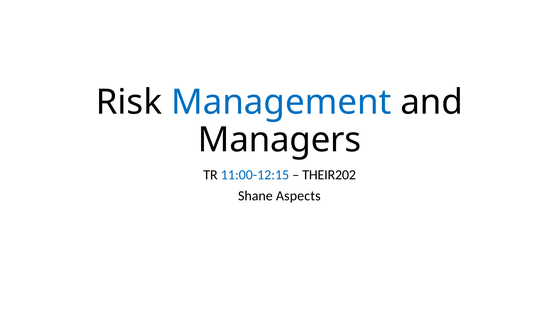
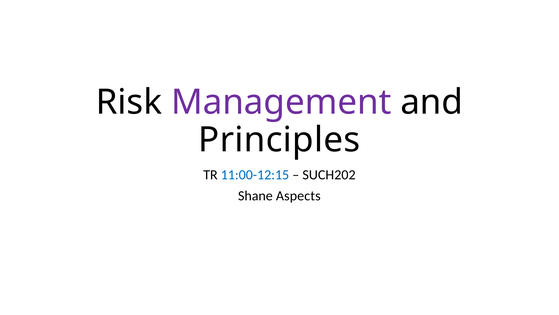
Management colour: blue -> purple (281, 102)
Managers: Managers -> Principles (279, 140)
THEIR202: THEIR202 -> SUCH202 (329, 175)
